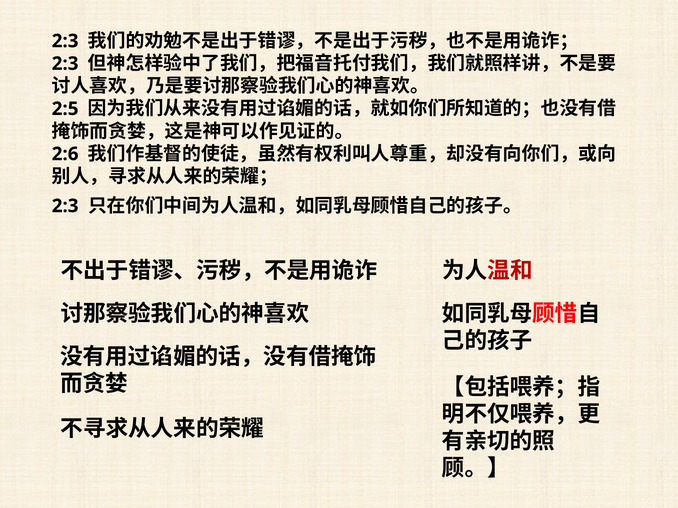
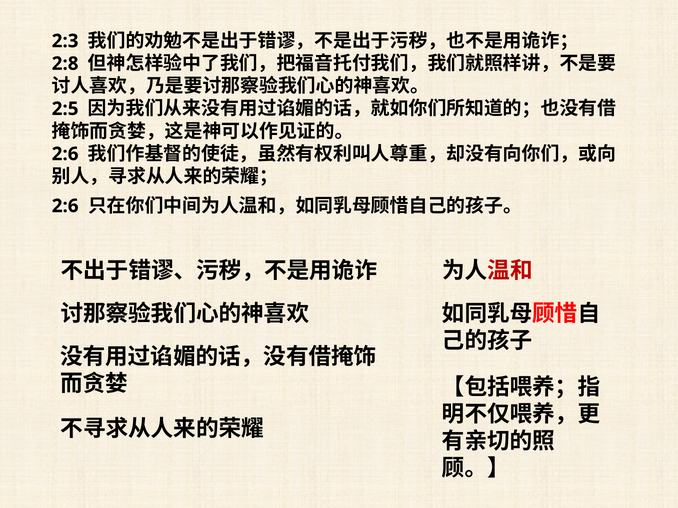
2:3: 2:3 -> 2:8 (65, 64)
2:3: 2:3 -> 2:6 (65, 206)
